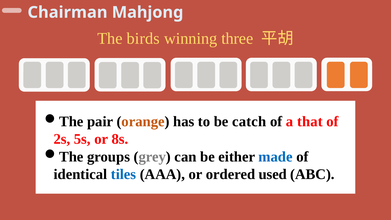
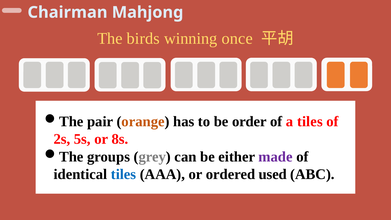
three: three -> once (237, 38)
catch: catch -> order (249, 121)
a that: that -> tiles (310, 121)
made colour: blue -> purple (276, 157)
